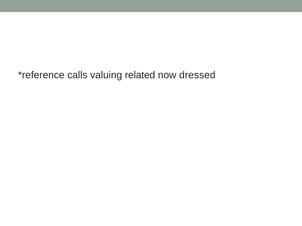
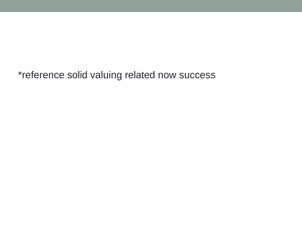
calls: calls -> solid (77, 75)
dressed: dressed -> success (197, 75)
